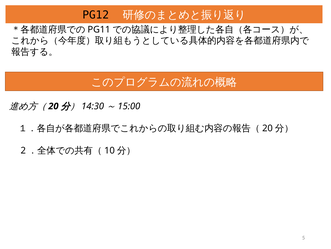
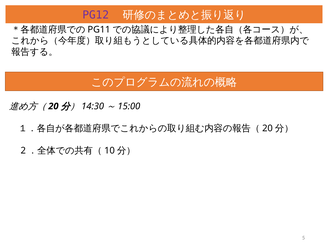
PG12 colour: black -> purple (96, 15)
